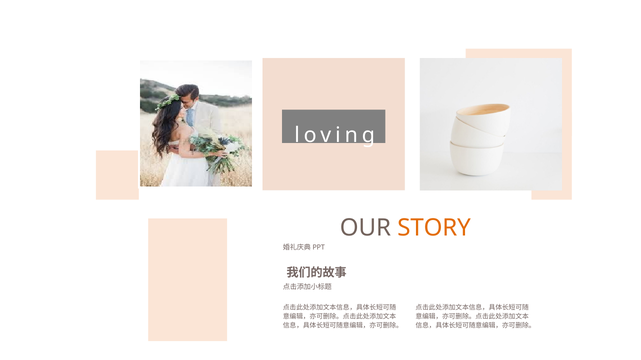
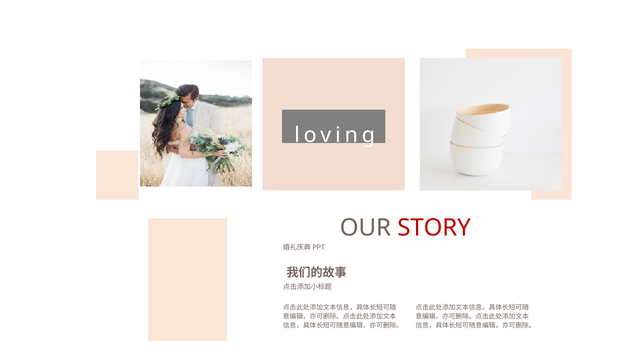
STORY colour: orange -> red (434, 228)
